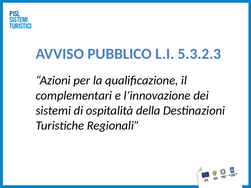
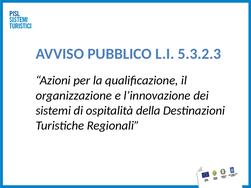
complementari: complementari -> organizzazione (74, 96)
